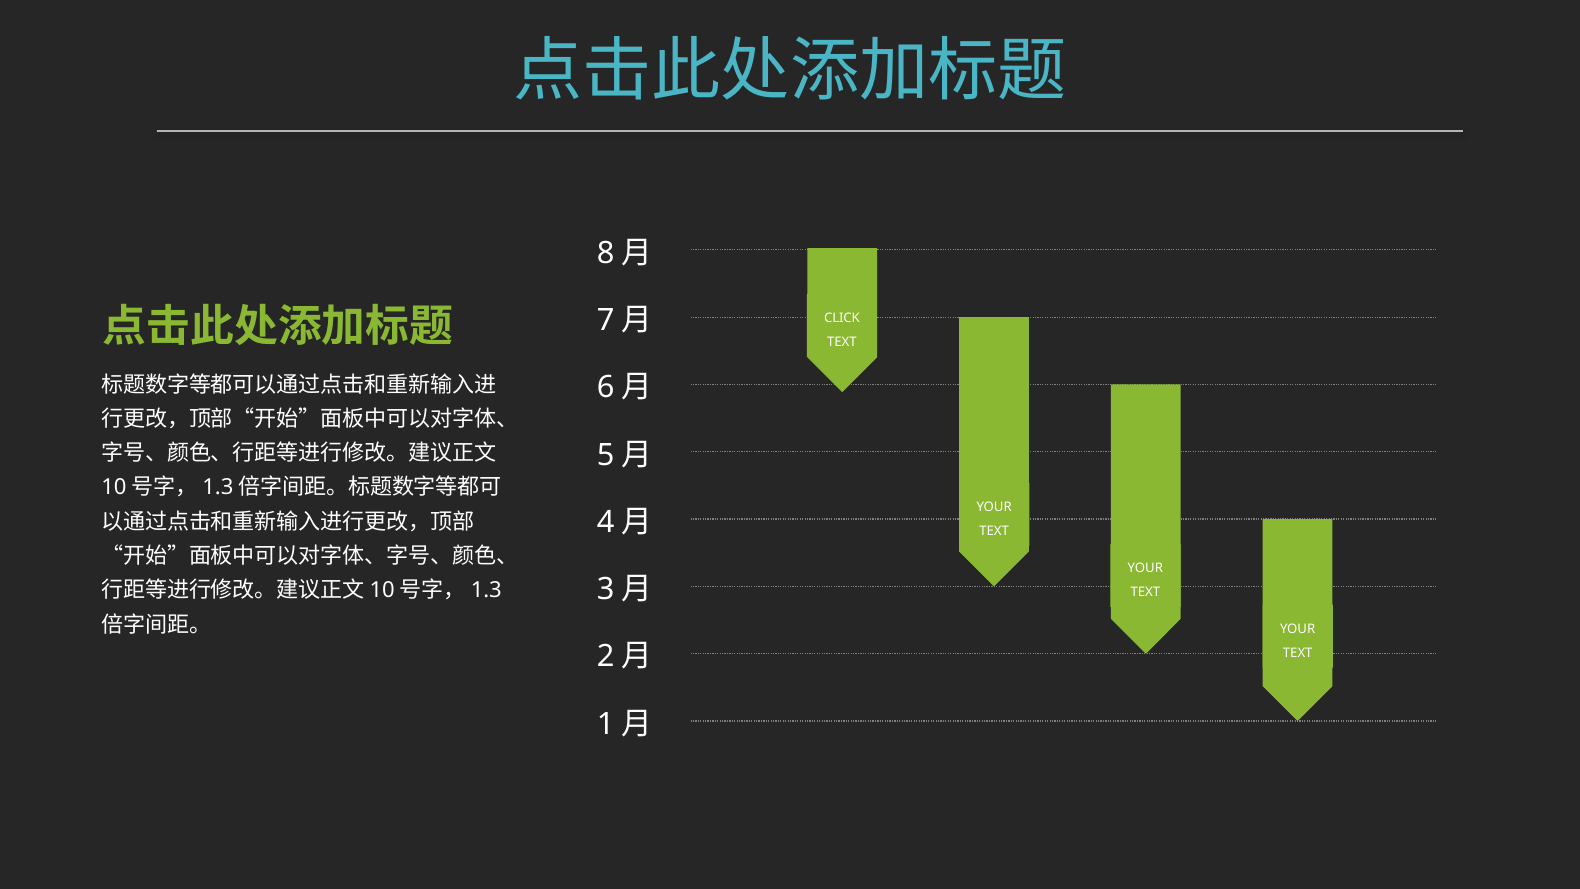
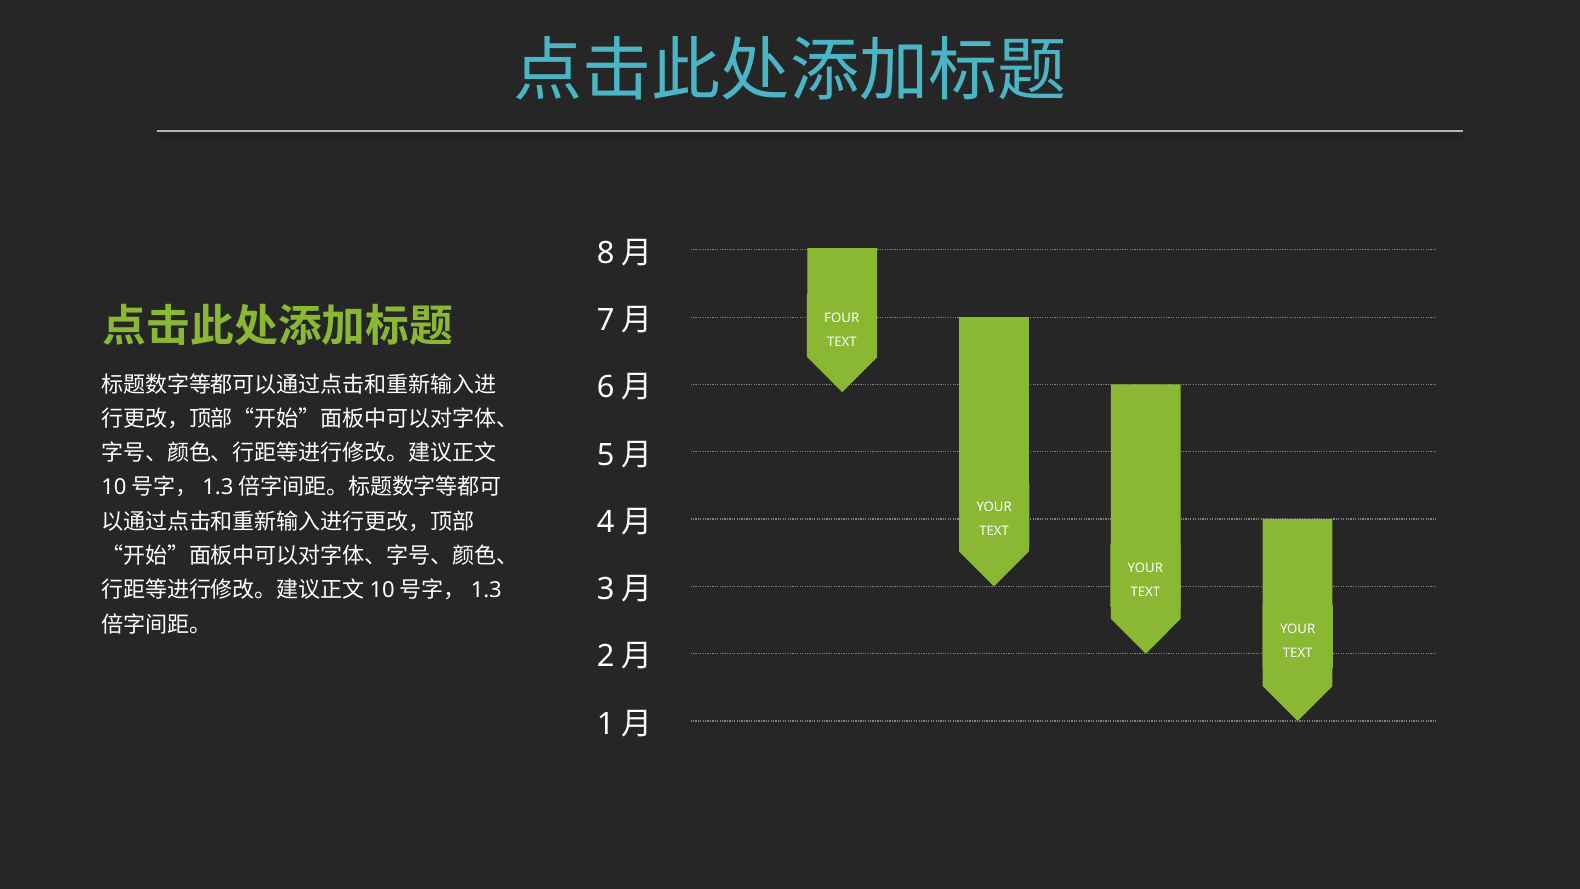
CLICK: CLICK -> FOUR (842, 318)
